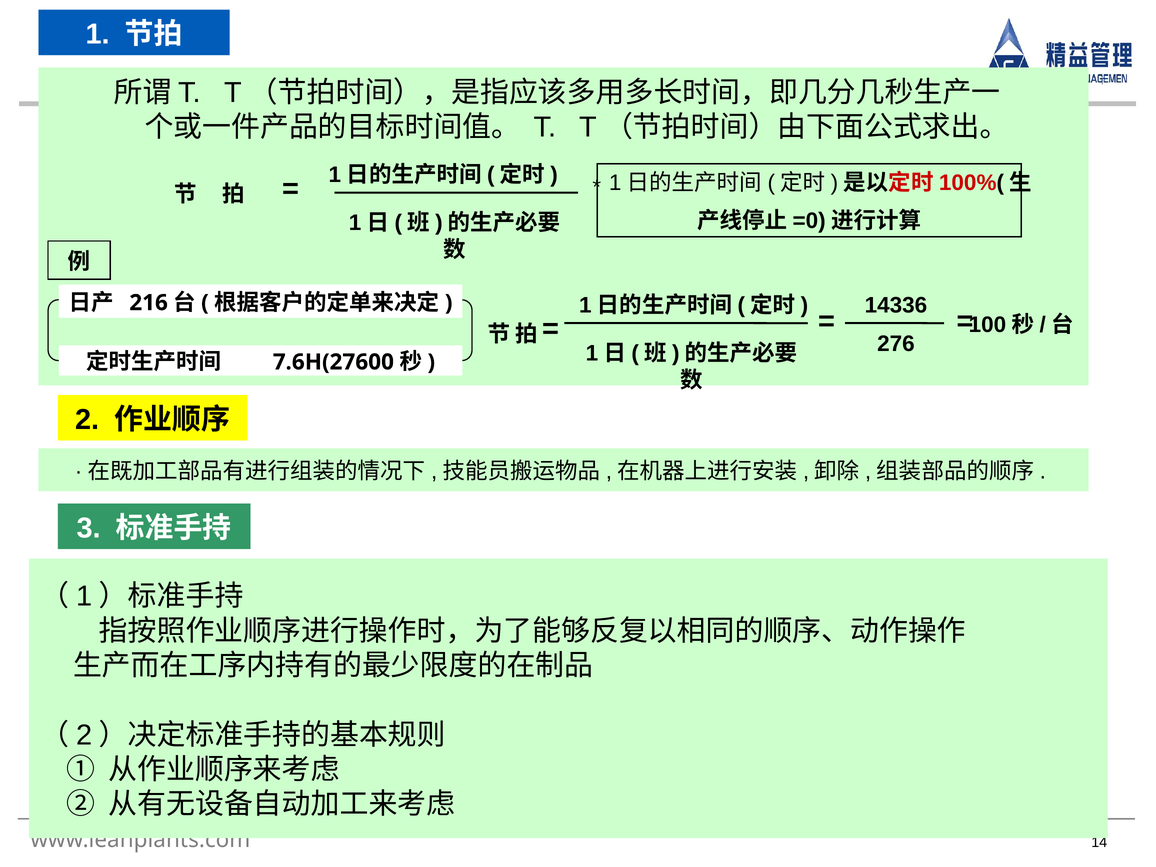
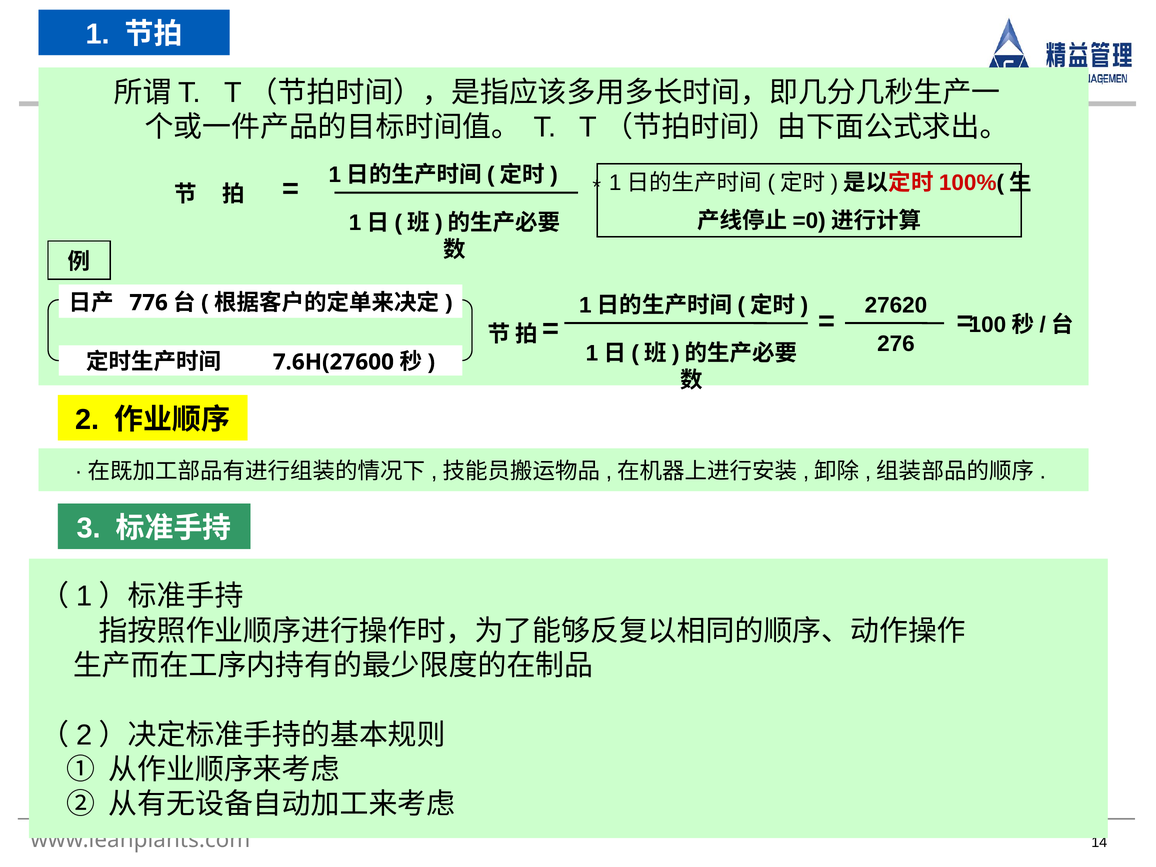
216: 216 -> 776 (149, 303)
14336: 14336 -> 27620 (896, 305)
